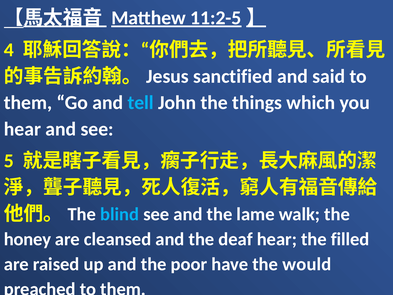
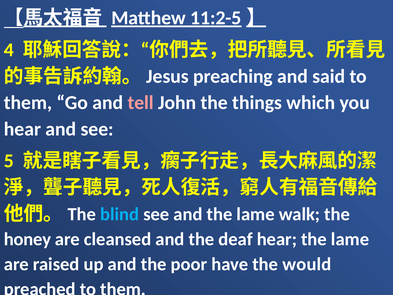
sanctified: sanctified -> preaching (233, 76)
tell colour: light blue -> pink (141, 103)
hear the filled: filled -> lame (350, 239)
